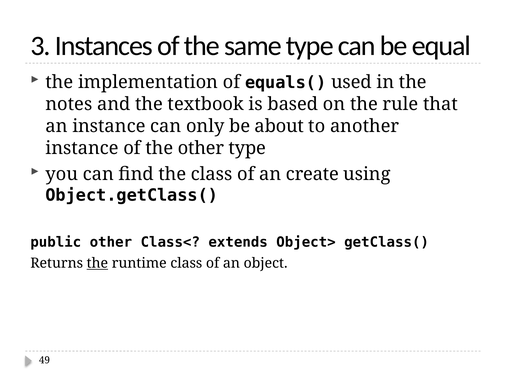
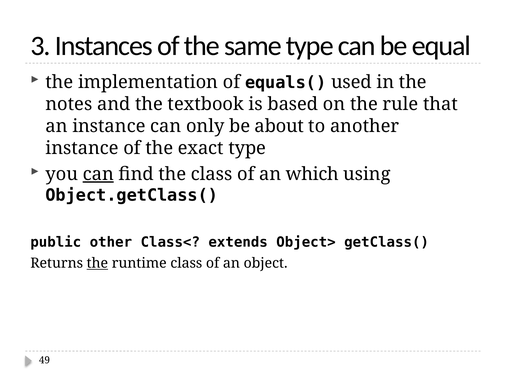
the other: other -> exact (201, 148)
can underline: none -> present (98, 174)
create: create -> which (312, 174)
